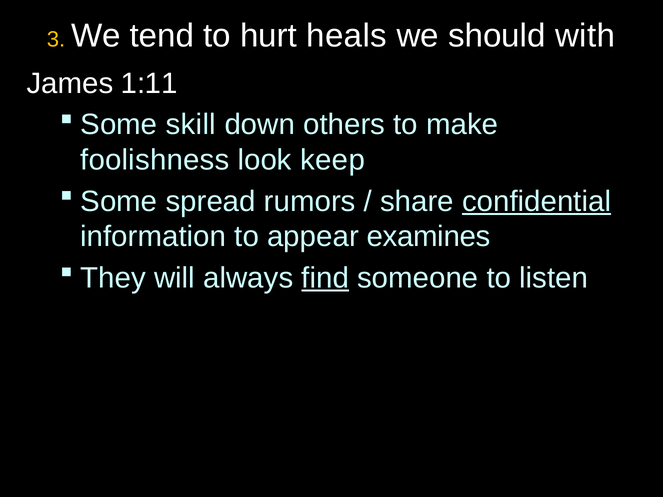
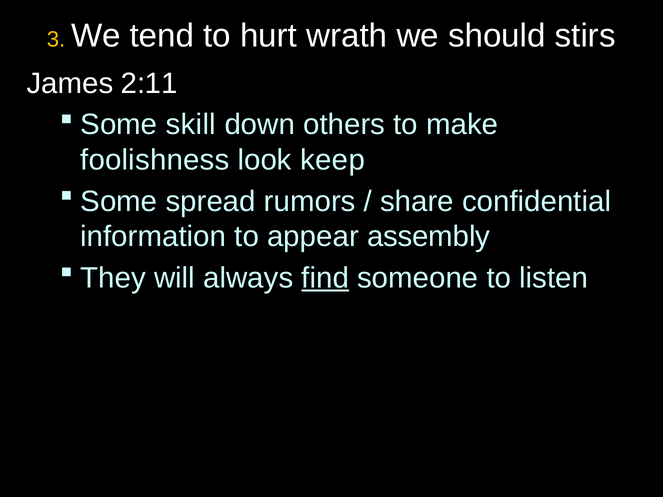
heals: heals -> wrath (347, 36)
with: with -> stirs (585, 36)
1:11: 1:11 -> 2:11 (149, 84)
confidential underline: present -> none (537, 201)
examines: examines -> assembly (429, 237)
